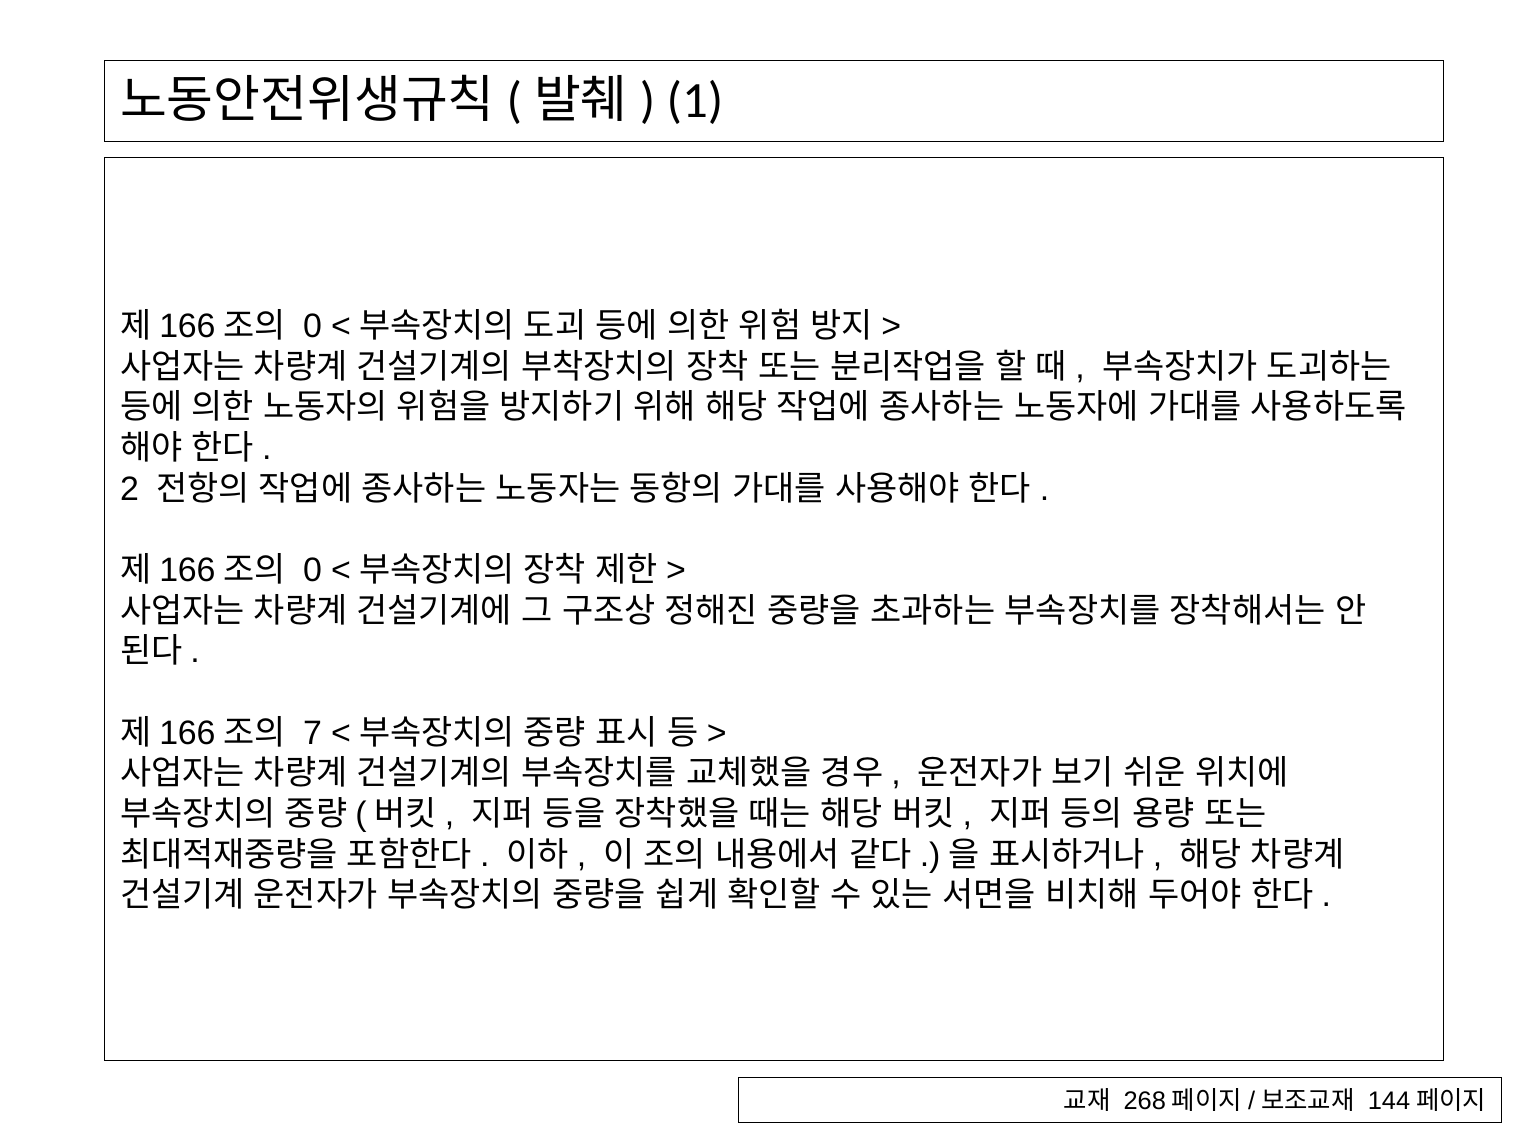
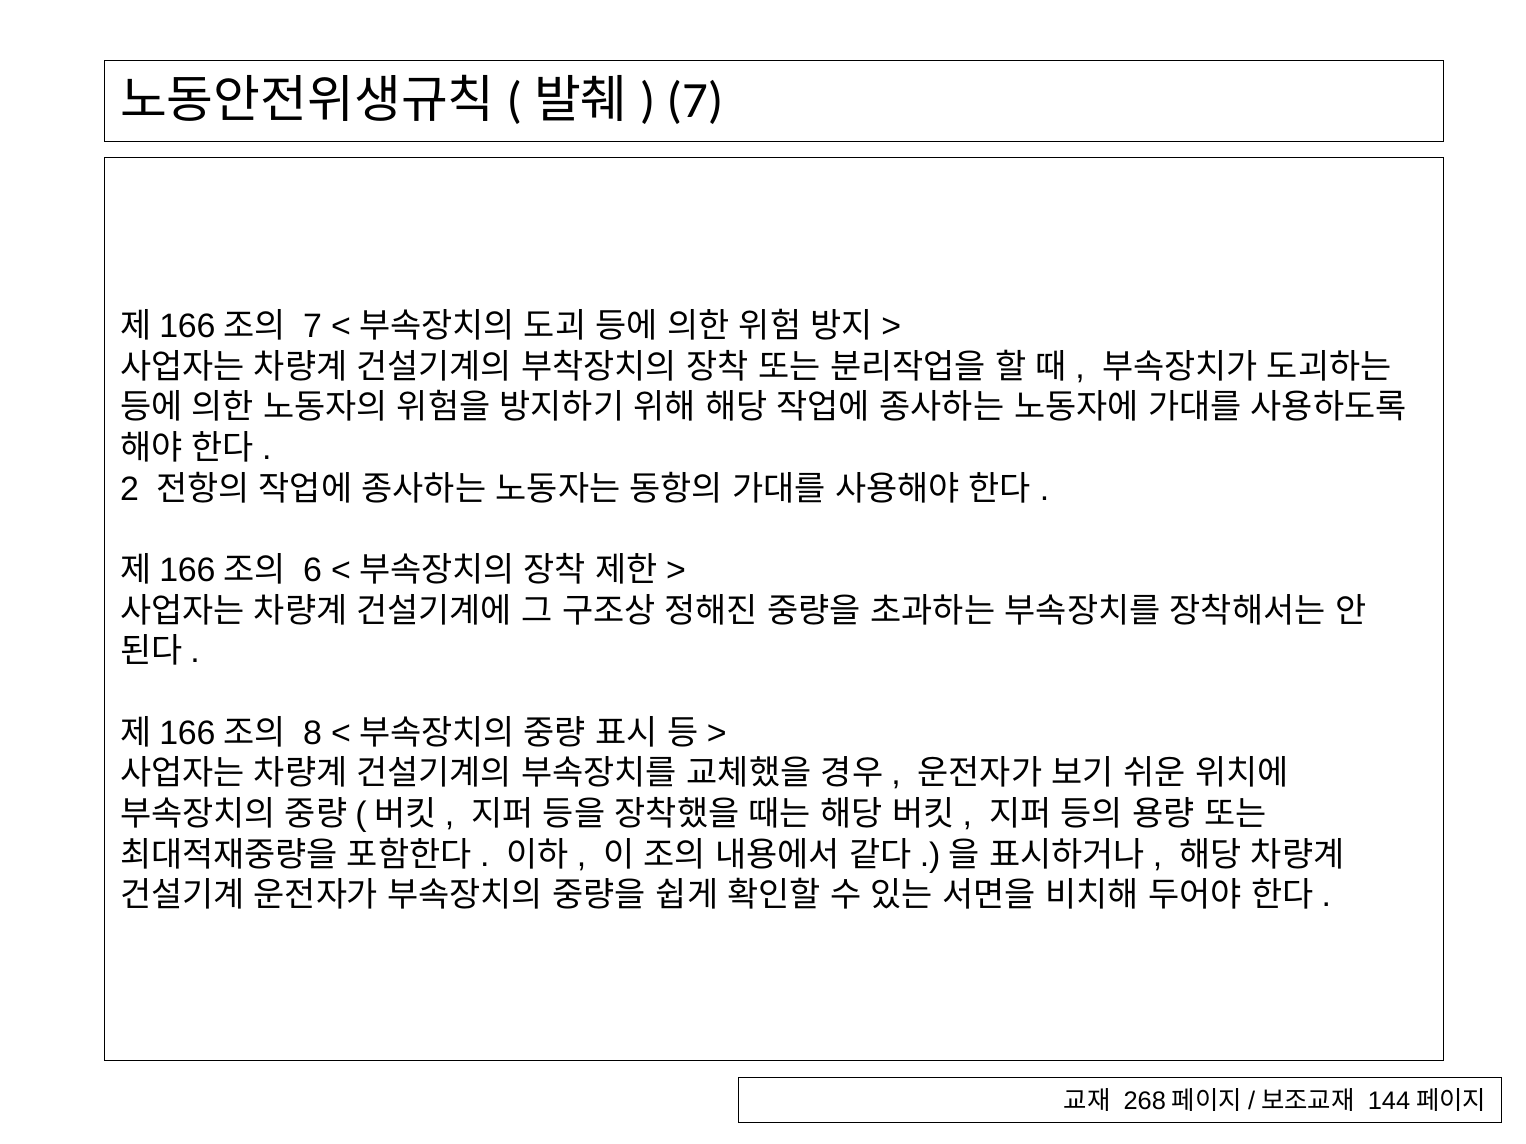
1: 1 -> 7 (695, 101)
0: 0 -> 7 (313, 327)
0: 0 -> 6 (313, 571)
7: 7 -> 8 (313, 733)
